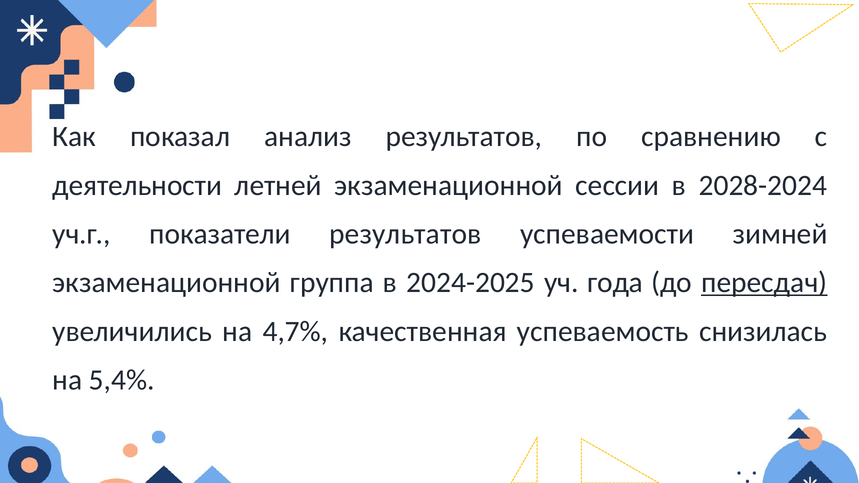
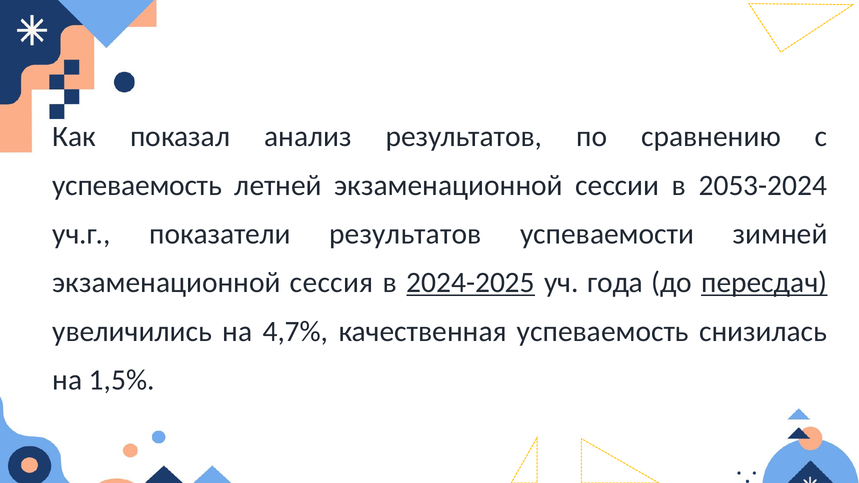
деятельности: деятельности -> успеваемость (137, 185)
2028-2024: 2028-2024 -> 2053-2024 (763, 185)
группа: группа -> сессия (332, 283)
2024-2025 underline: none -> present (471, 283)
5,4%: 5,4% -> 1,5% (122, 380)
